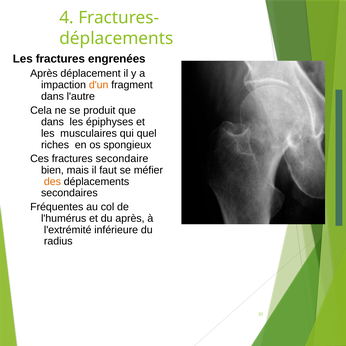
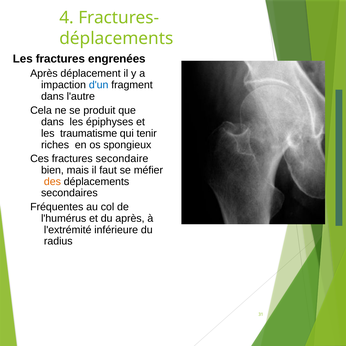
d'un colour: orange -> blue (99, 85)
musculaires: musculaires -> traumatisme (89, 133)
quel: quel -> tenir (147, 133)
